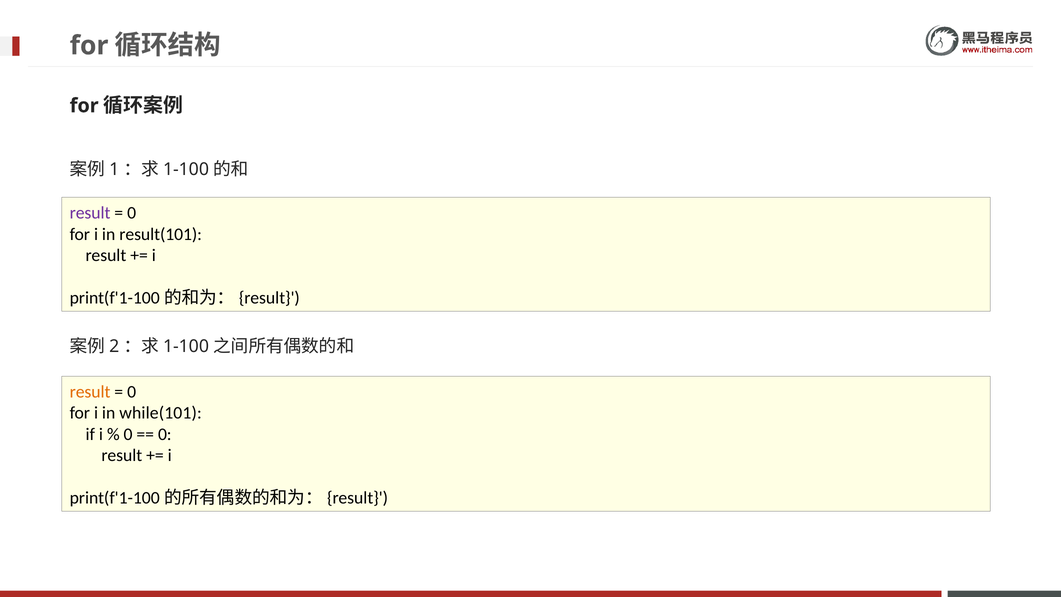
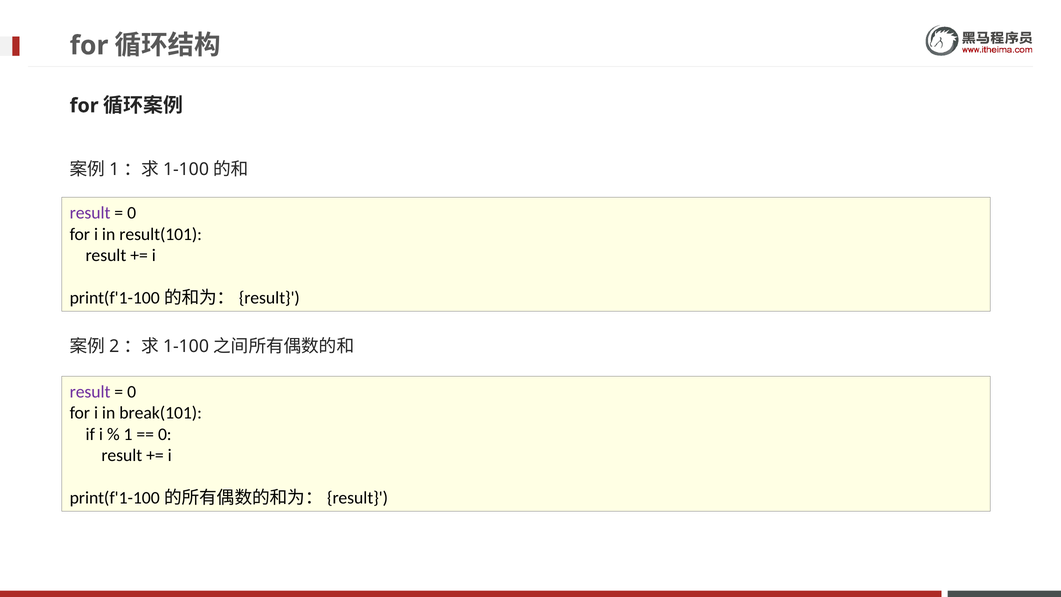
result colour: orange -> purple (90, 392)
while(101: while(101 -> break(101 (161, 413)
0: 0 -> 1 (128, 434)
